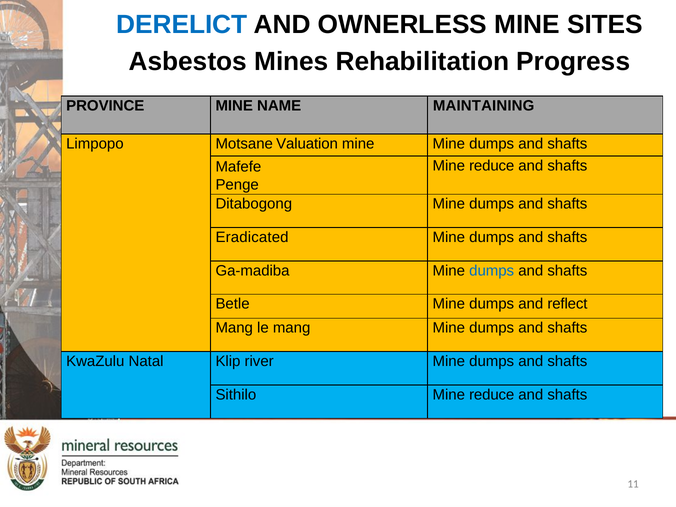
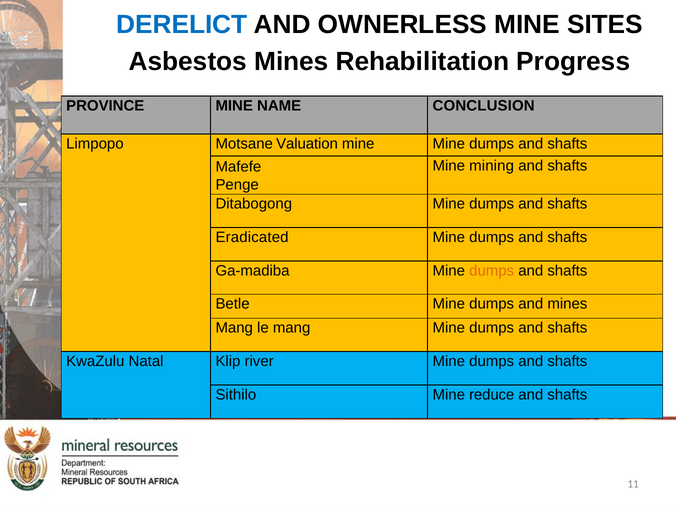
MAINTAINING: MAINTAINING -> CONCLUSION (484, 106)
reduce: reduce -> mining (492, 166)
dumps colour: blue -> orange (492, 271)
and reflect: reflect -> mines (567, 304)
